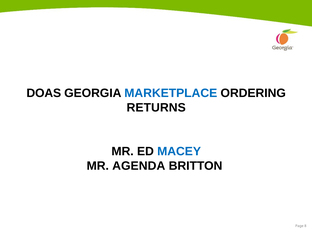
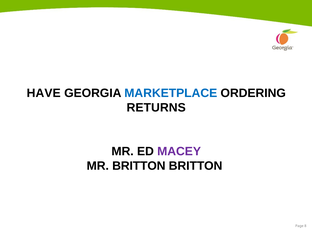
DOAS: DOAS -> HAVE (44, 93)
MACEY colour: blue -> purple (179, 151)
MR AGENDA: AGENDA -> BRITTON (139, 166)
